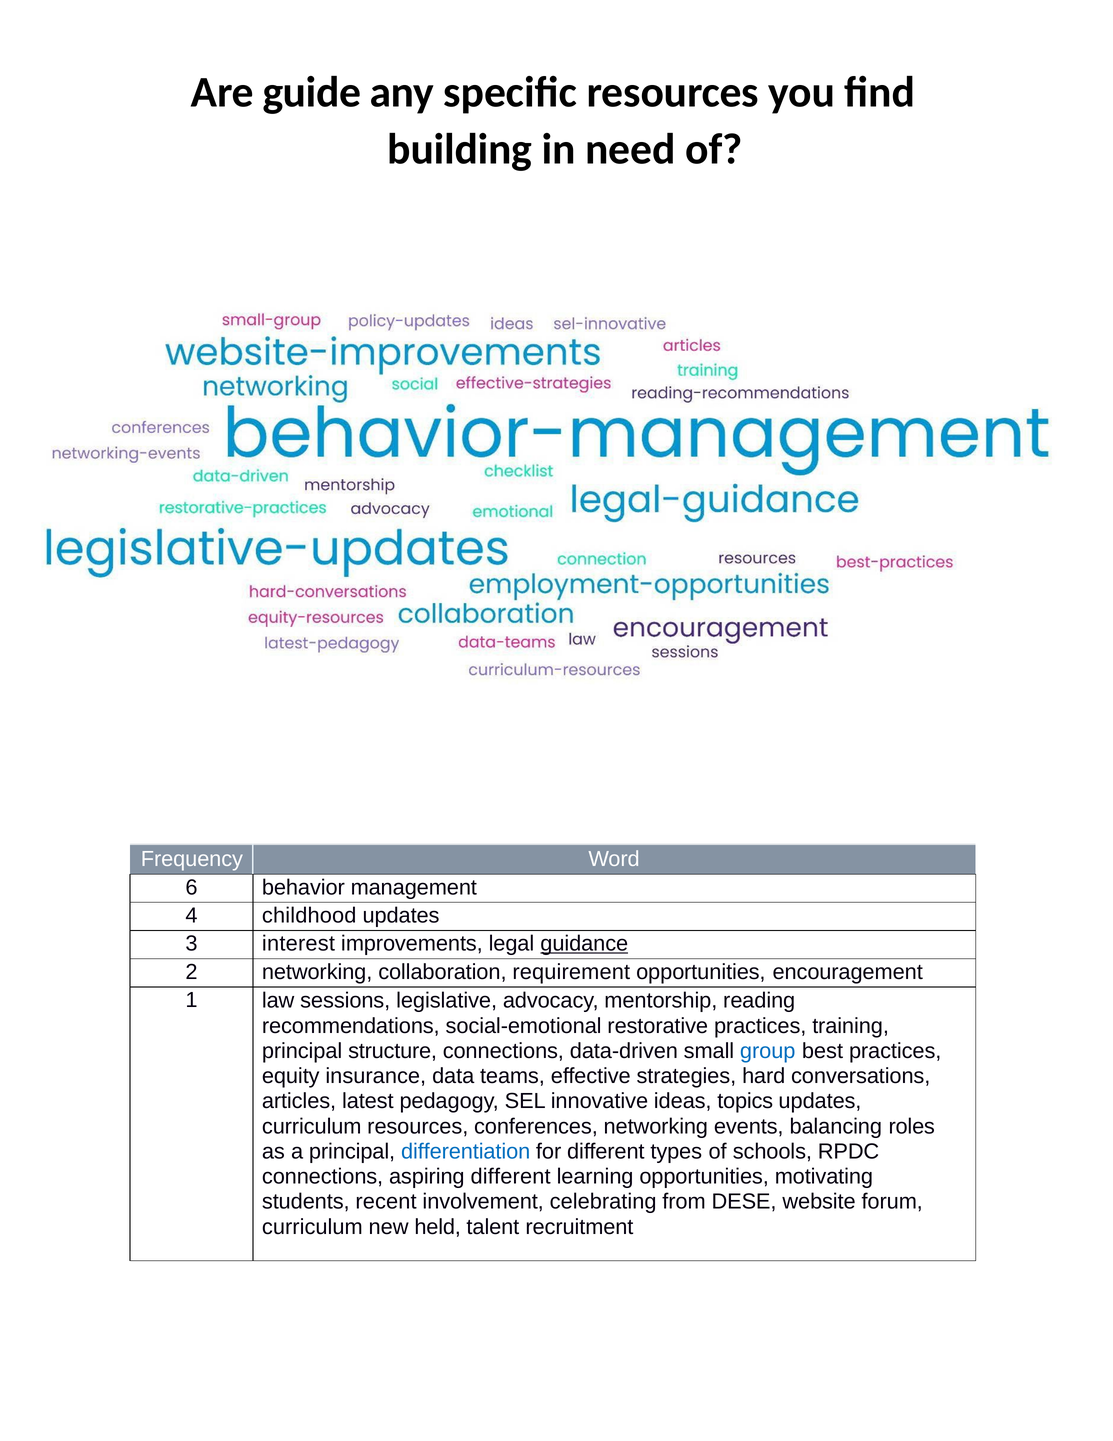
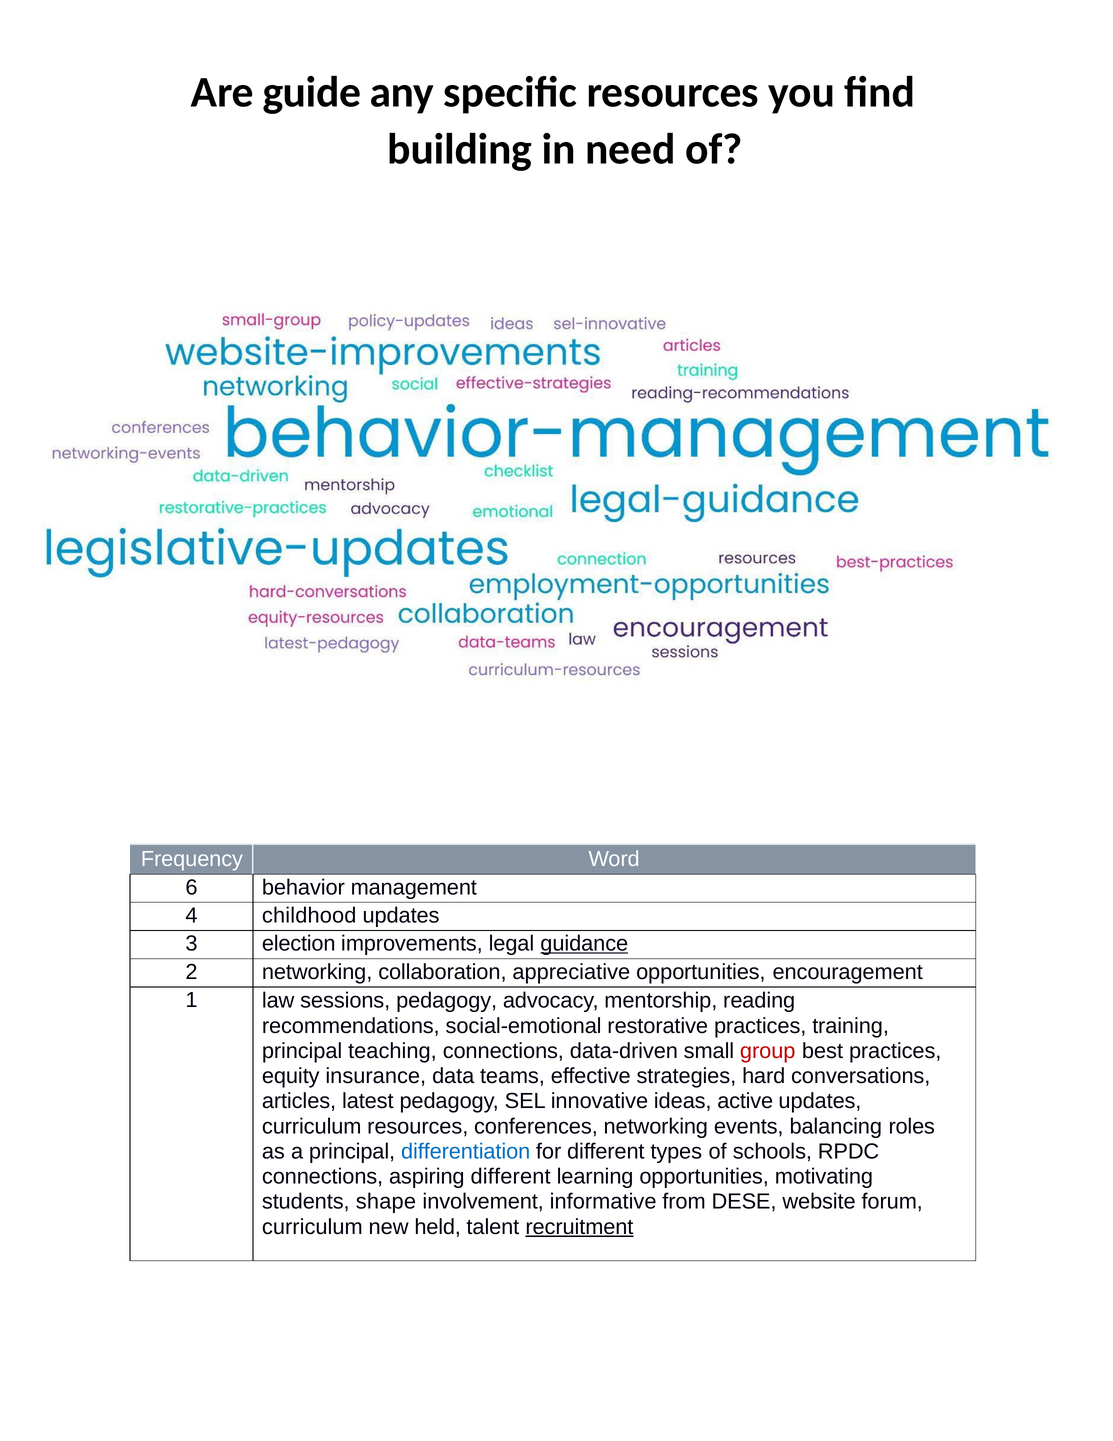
interest: interest -> election (299, 943)
requirement: requirement -> appreciative (571, 972)
sessions legislative: legislative -> pedagogy (447, 1000)
structure: structure -> teaching (392, 1051)
group colour: blue -> red (768, 1051)
topics: topics -> active (745, 1101)
recent: recent -> shape (386, 1201)
celebrating: celebrating -> informative (603, 1201)
recruitment underline: none -> present (579, 1226)
